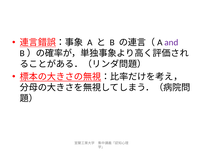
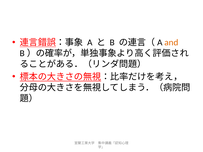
and colour: purple -> orange (171, 43)
